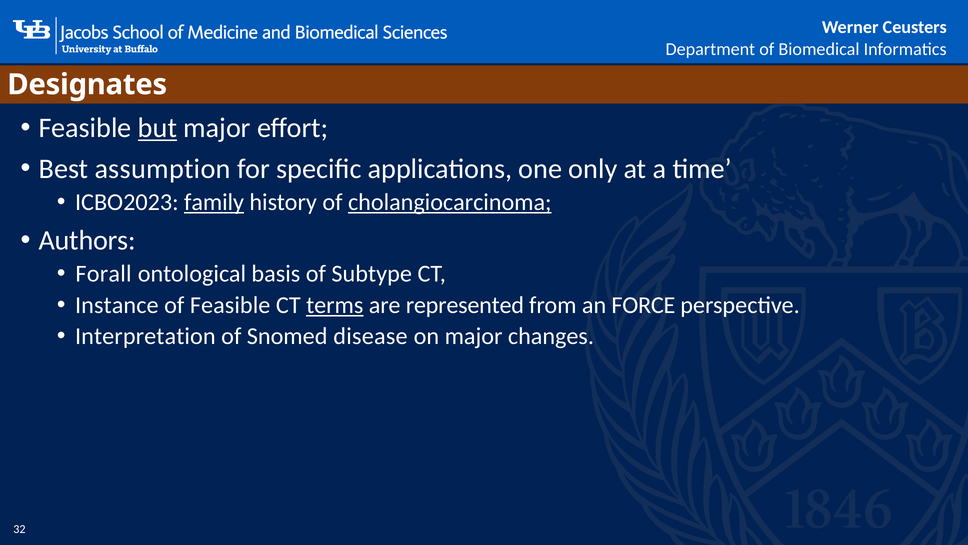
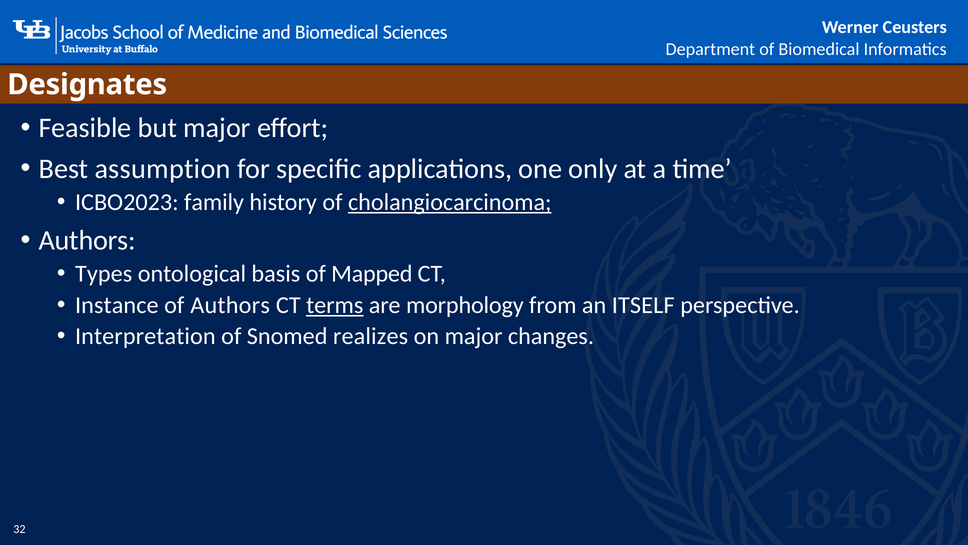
but underline: present -> none (157, 128)
family underline: present -> none (214, 202)
Forall: Forall -> Types (104, 274)
Subtype: Subtype -> Mapped (372, 274)
of Feasible: Feasible -> Authors (230, 305)
represented: represented -> morphology (465, 305)
FORCE: FORCE -> ITSELF (643, 305)
disease: disease -> realizes (371, 336)
